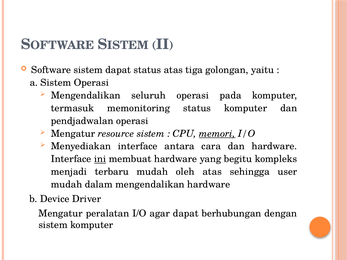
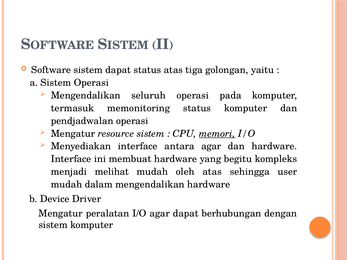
antara cara: cara -> agar (211, 146)
ini underline: present -> none (100, 159)
terbaru: terbaru -> melihat (112, 172)
